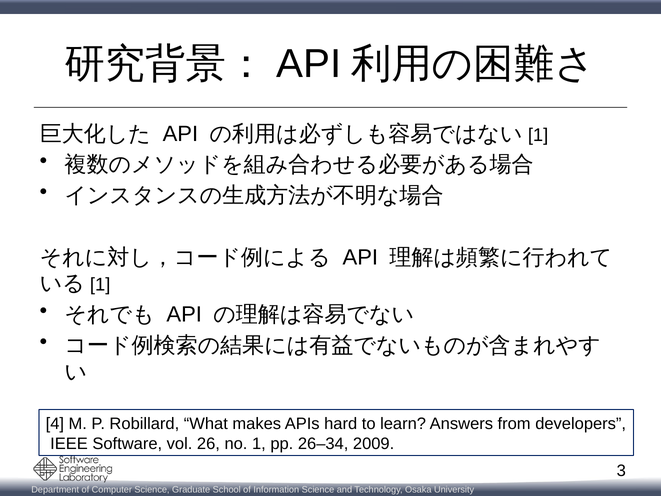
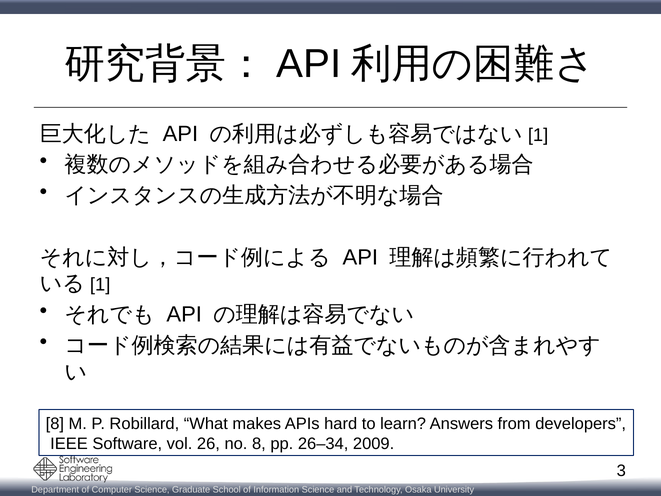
4: 4 -> 8 (55, 424)
no 1: 1 -> 8 (259, 443)
